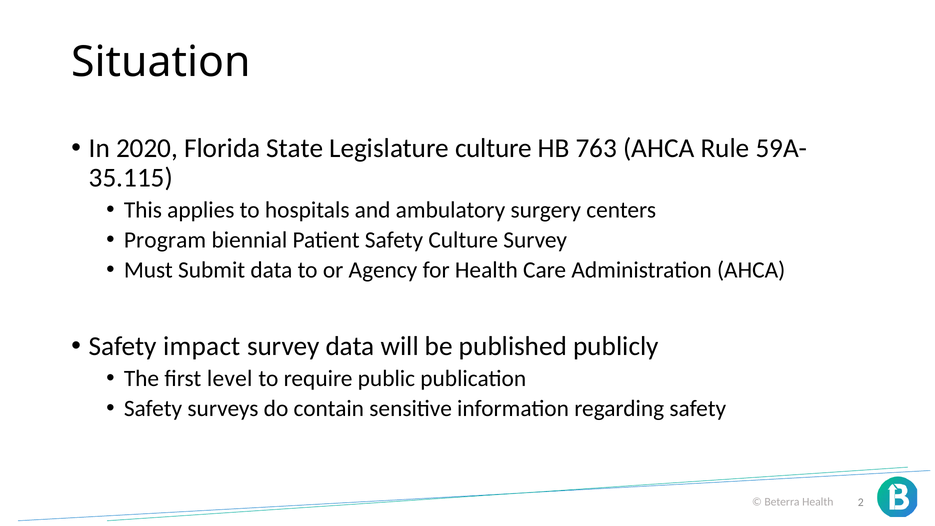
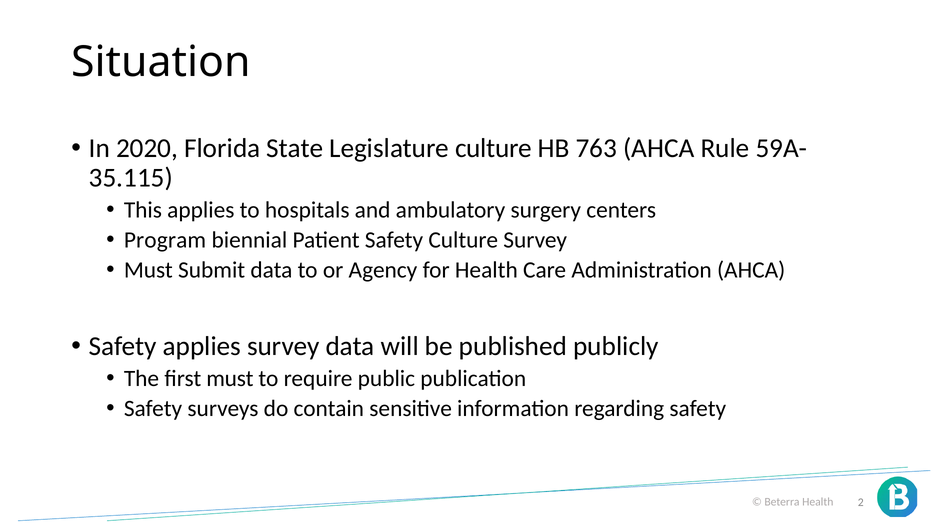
Safety impact: impact -> applies (202, 346)
first level: level -> must (230, 378)
